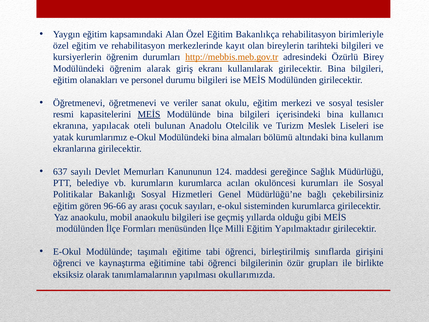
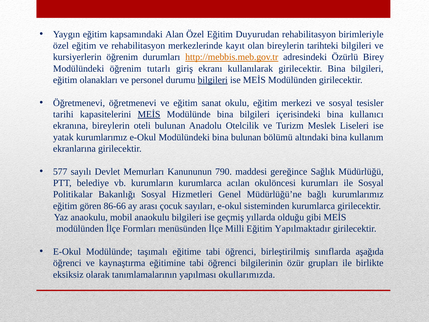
Bakanlıkça: Bakanlıkça -> Duyurudan (257, 34)
alarak: alarak -> tutarlı (159, 69)
bilgileri underline: none -> present (213, 80)
ve veriler: veriler -> eğitim (185, 103)
resmi: resmi -> tarihi (63, 114)
ekranına yapılacak: yapılacak -> bireylerin (111, 126)
bina almaları: almaları -> bulunan (246, 137)
637: 637 -> 577 (60, 171)
124: 124 -> 790 (224, 171)
bağlı çekebilirsiniz: çekebilirsiniz -> kurumlarımız (358, 194)
96-66: 96-66 -> 86-66 (115, 206)
girişini: girişini -> aşağıda (370, 251)
